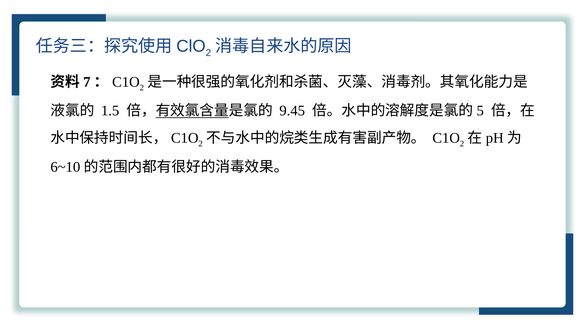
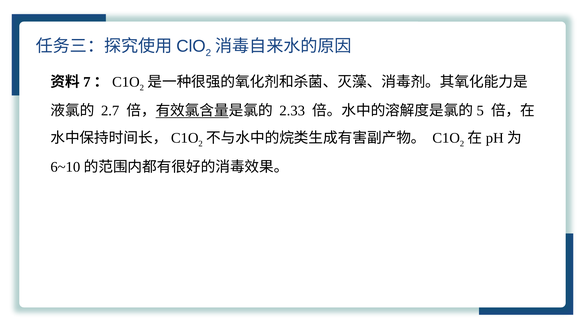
1.5: 1.5 -> 2.7 (110, 111)
9.45: 9.45 -> 2.33 (292, 111)
